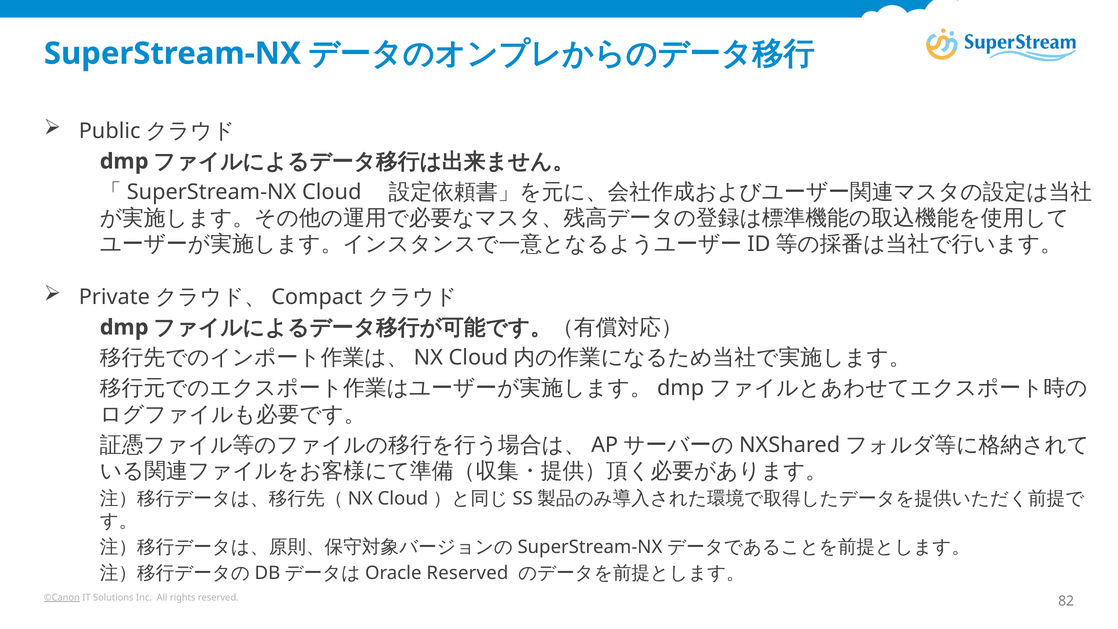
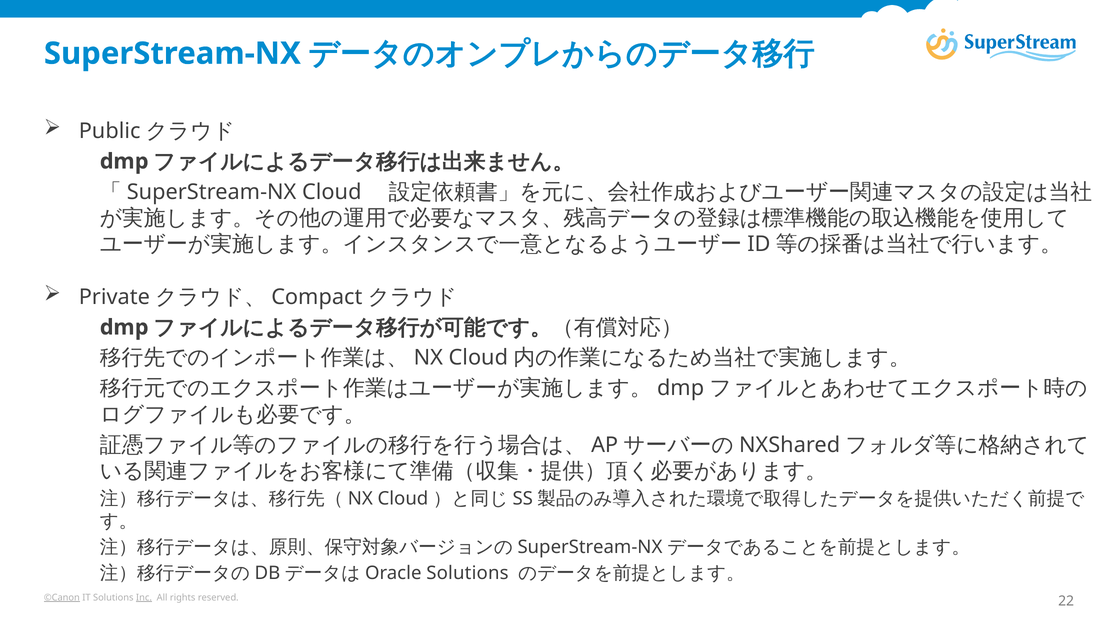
Reserved: Reserved -> Solutions (467, 573)
Inc underline: none -> present (144, 597)
82: 82 -> 22 (1066, 601)
